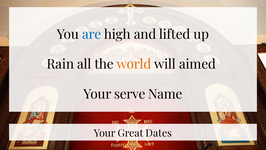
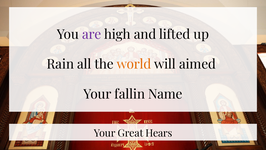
are colour: blue -> purple (92, 34)
serve: serve -> fallin (130, 94)
Dates: Dates -> Hears (159, 133)
